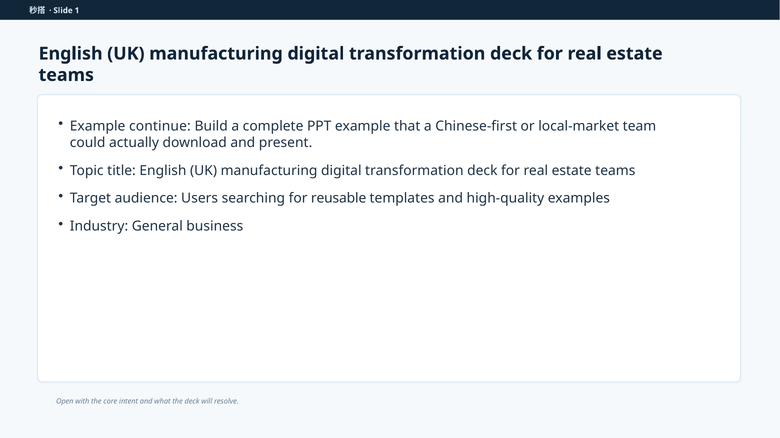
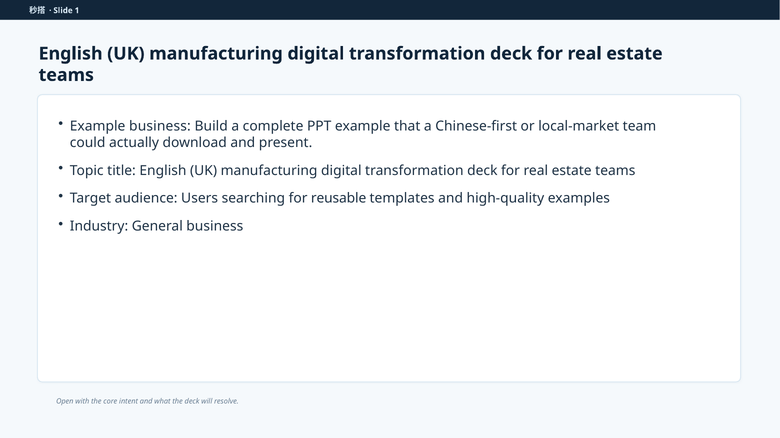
Example continue: continue -> business (160, 126)
